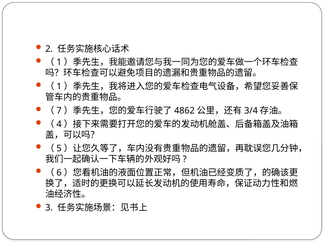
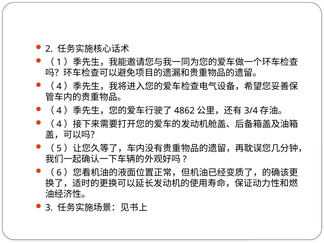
1: 1 -> 4 (59, 86)
7: 7 -> 4 (59, 111)
